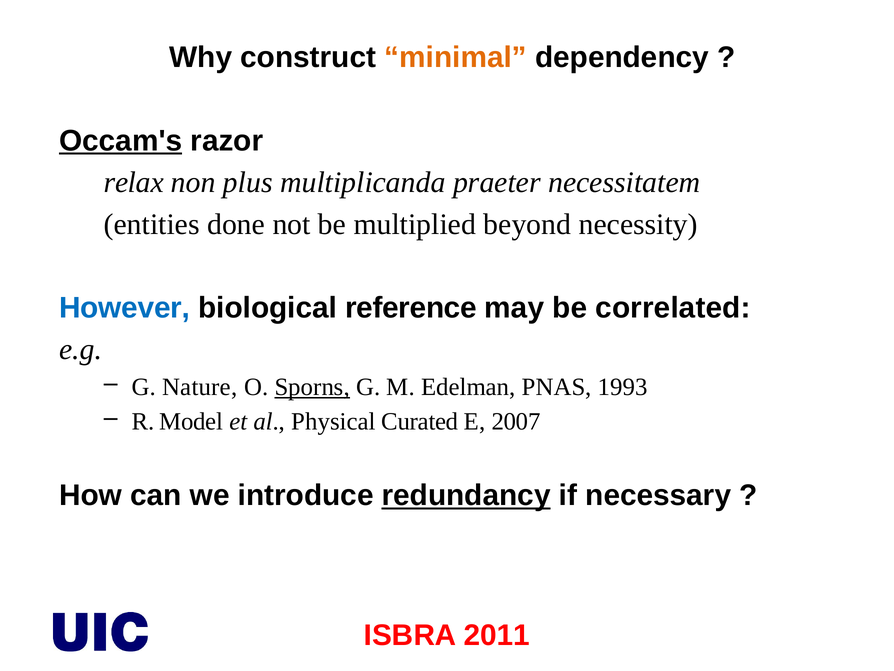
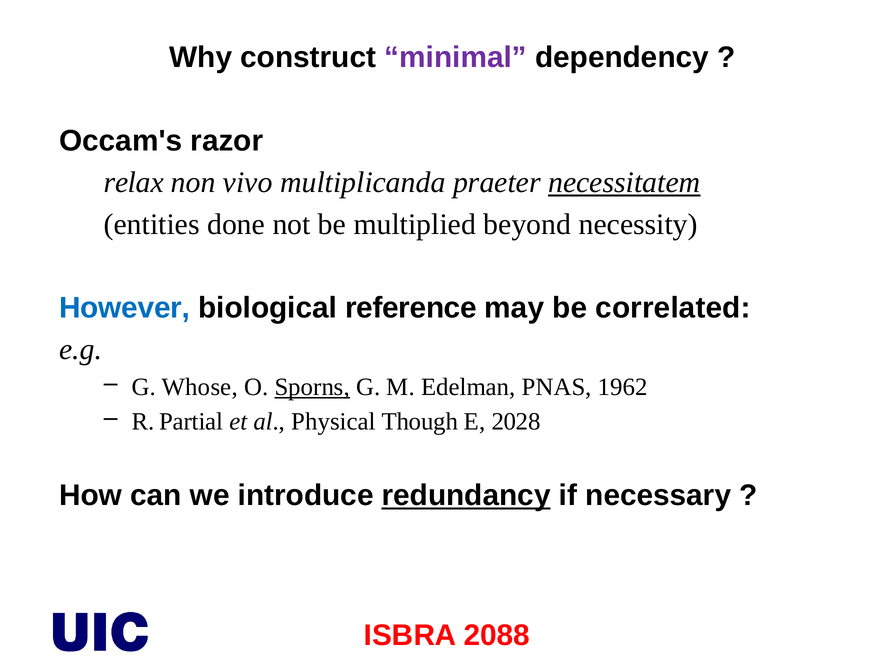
minimal colour: orange -> purple (456, 57)
Occam's underline: present -> none (121, 141)
plus: plus -> vivo (248, 182)
necessitatem underline: none -> present (624, 182)
Nature: Nature -> Whose (200, 387)
1993: 1993 -> 1962 (623, 387)
Model: Model -> Partial (191, 421)
Curated: Curated -> Though (420, 421)
2007: 2007 -> 2028 (516, 421)
2011: 2011 -> 2088 (497, 635)
